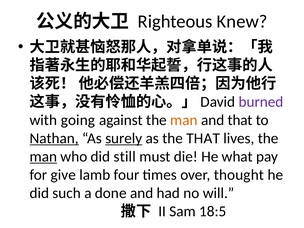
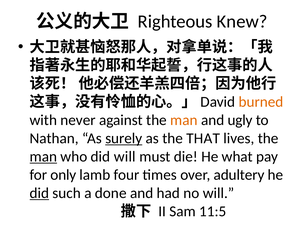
burned colour: purple -> orange (261, 102)
going: going -> never (78, 120)
and that: that -> ugly (240, 120)
Nathan underline: present -> none (54, 138)
did still: still -> will (125, 157)
give: give -> only (63, 175)
thought: thought -> adultery (239, 175)
did underline: none -> present (39, 193)
18:5: 18:5 -> 11:5 (213, 211)
